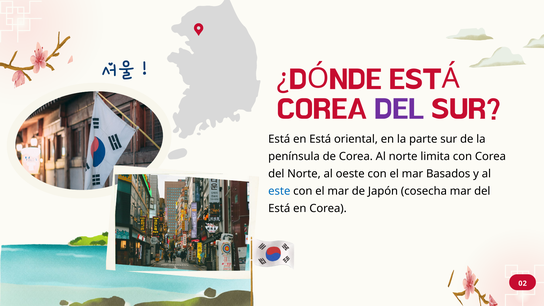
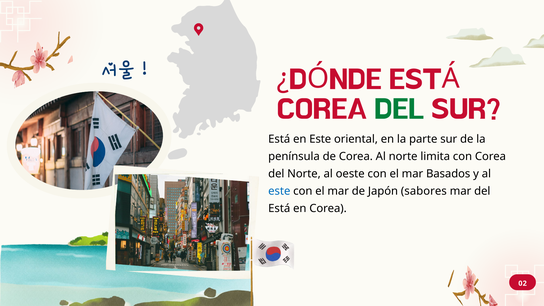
DEL colour: purple -> green (399, 108)
en Está: Está -> Este (320, 139)
cosecha: cosecha -> sabores (424, 191)
